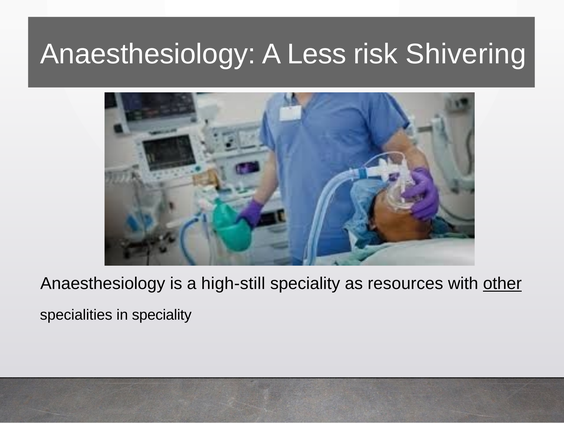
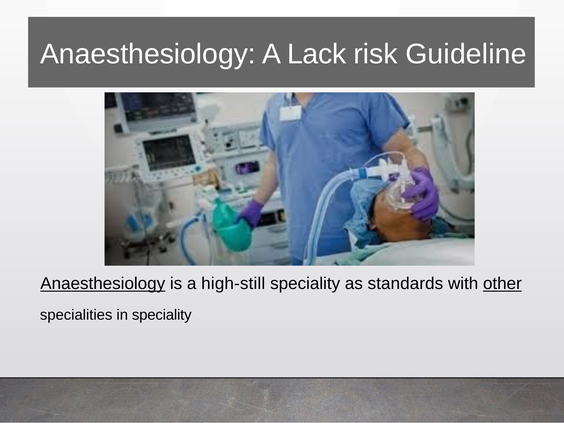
Less: Less -> Lack (317, 54)
Shivering: Shivering -> Guideline (466, 54)
Anaesthesiology underline: none -> present (103, 284)
resources: resources -> standards (405, 284)
